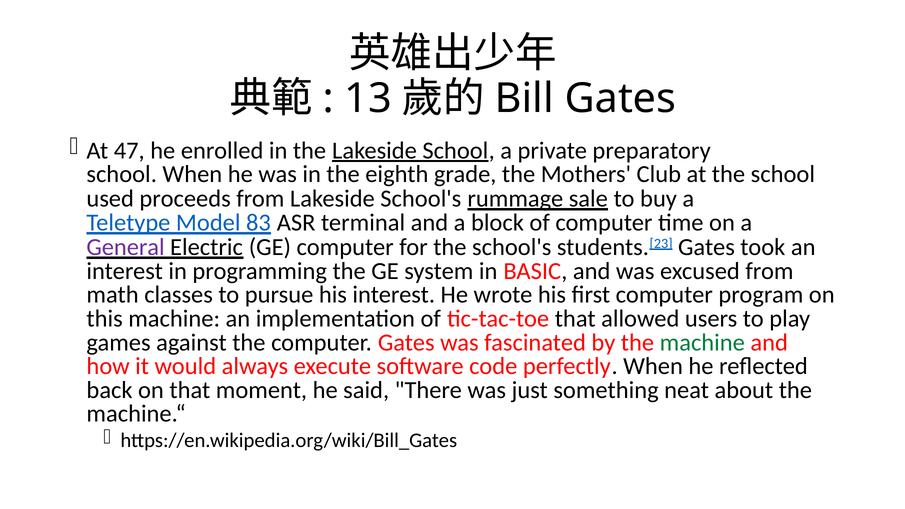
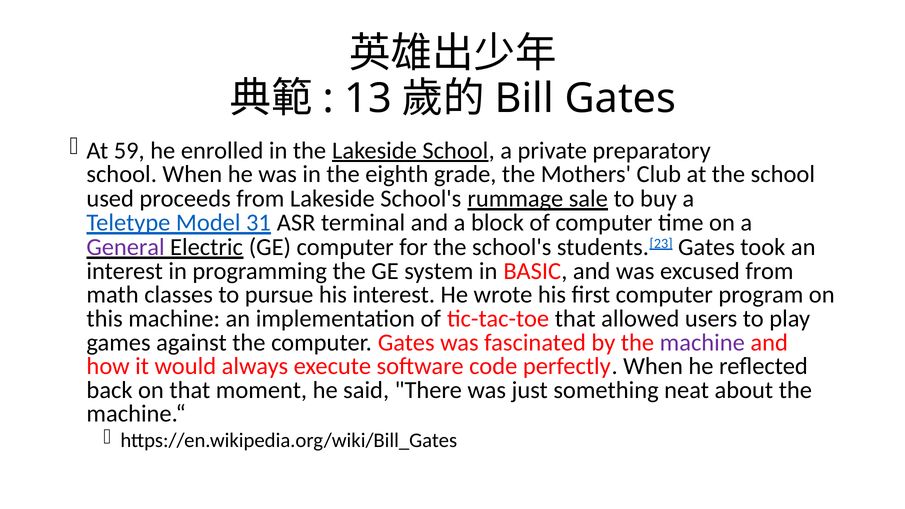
47: 47 -> 59 (129, 150)
83: 83 -> 31 (258, 223)
machine colour: green -> purple (702, 343)
